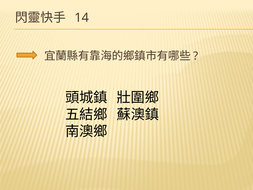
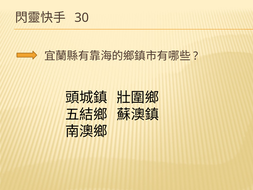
14: 14 -> 30 (82, 18)
